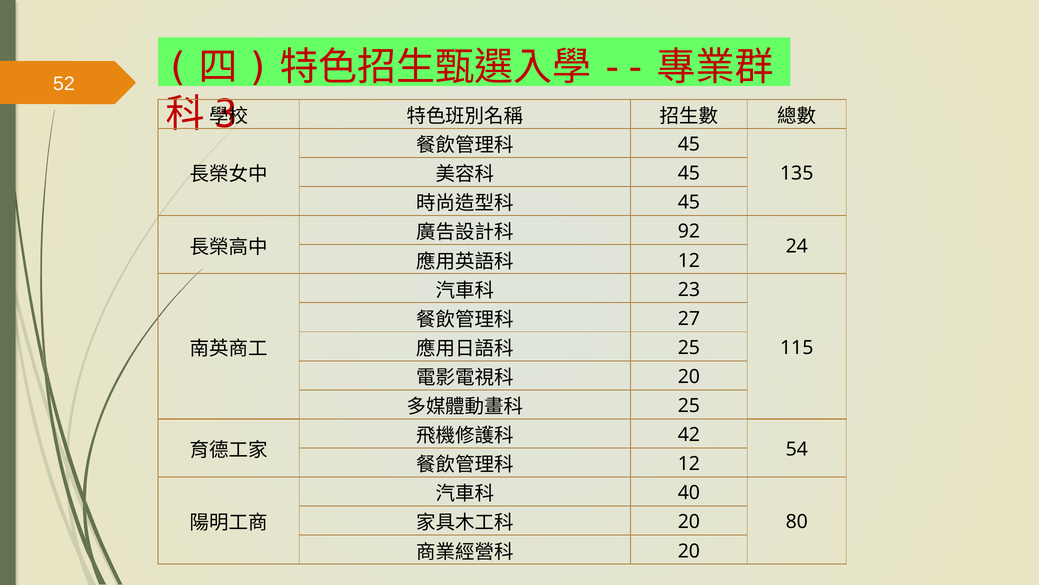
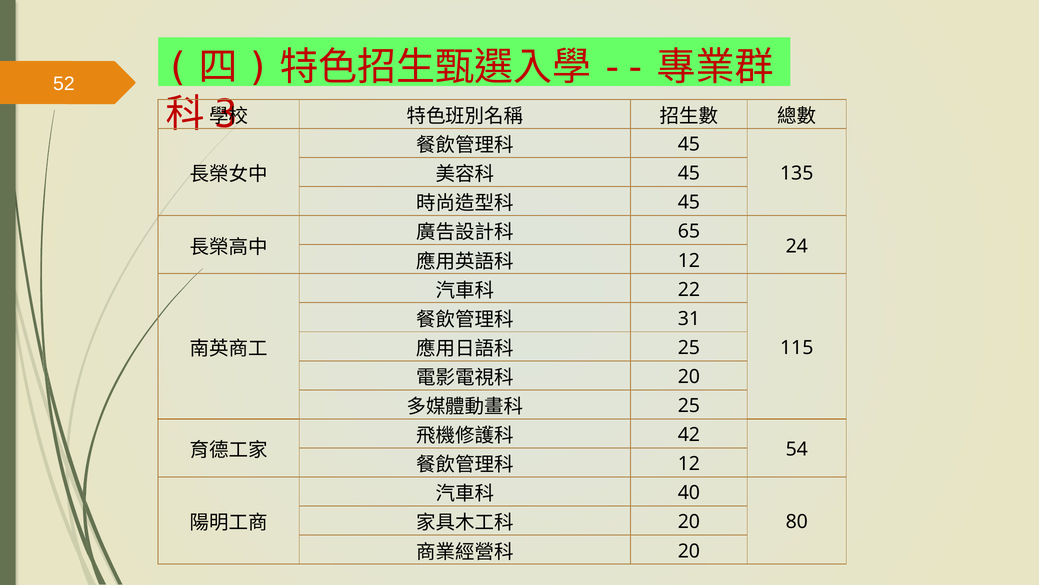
92: 92 -> 65 (689, 231)
23: 23 -> 22 (689, 289)
27: 27 -> 31 (689, 318)
